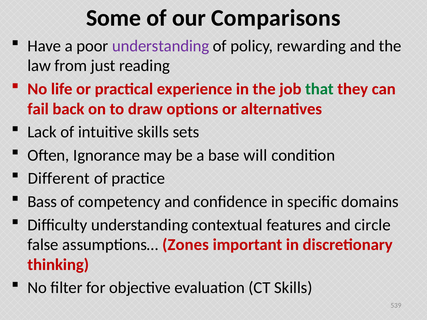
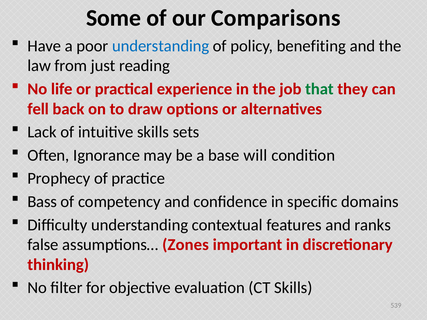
understanding colour: purple -> blue (161, 46)
rewarding: rewarding -> benefiting (311, 46)
fail: fail -> fell (38, 109)
Different: Different -> Prophecy (59, 179)
circle: circle -> ranks (373, 225)
